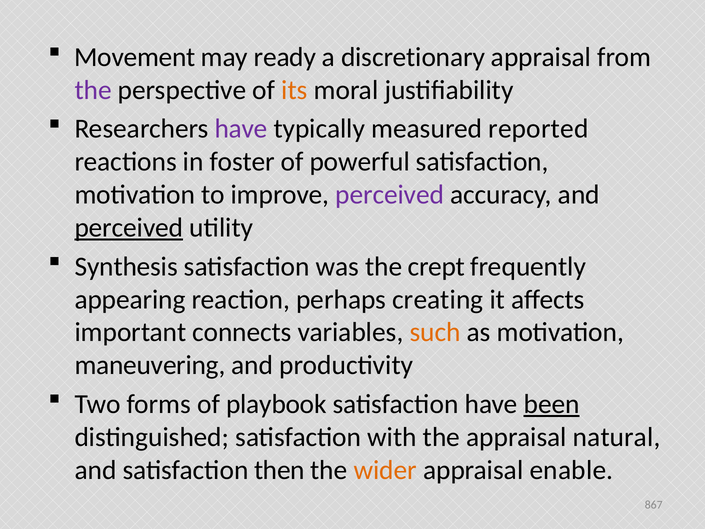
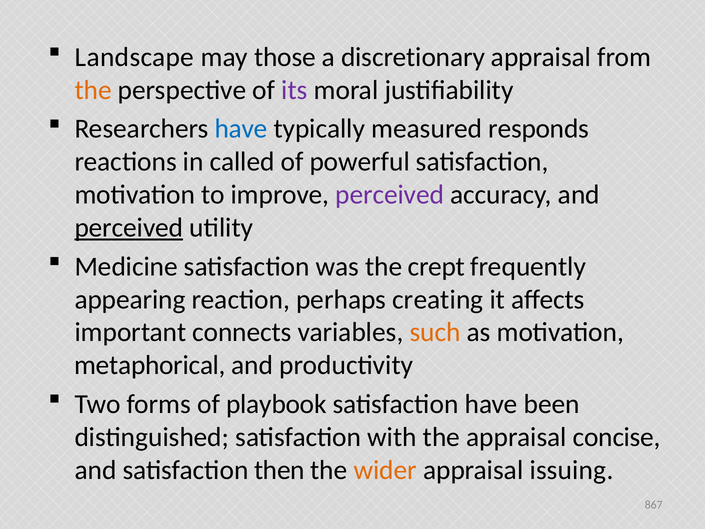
Movement: Movement -> Landscape (135, 57)
ready: ready -> those (285, 57)
the colour: purple -> orange (93, 90)
its colour: orange -> purple (294, 90)
have colour: purple -> blue (241, 129)
reported: reported -> responds (539, 129)
foster: foster -> called (242, 162)
Synthesis: Synthesis -> Medicine (126, 266)
maneuvering: maneuvering -> metaphorical (150, 365)
been underline: present -> none (552, 404)
natural: natural -> concise (617, 437)
enable: enable -> issuing (571, 470)
